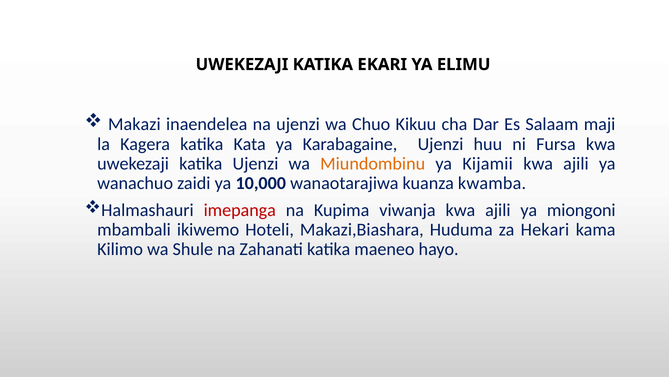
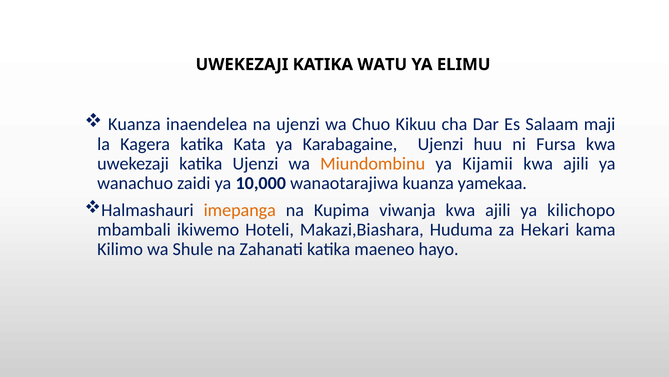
EKARI: EKARI -> WATU (382, 64)
Makazi: Makazi -> Kuanza (134, 124)
kwamba: kwamba -> yamekaa (492, 183)
imepanga colour: red -> orange (240, 210)
miongoni: miongoni -> kilichopo (581, 210)
